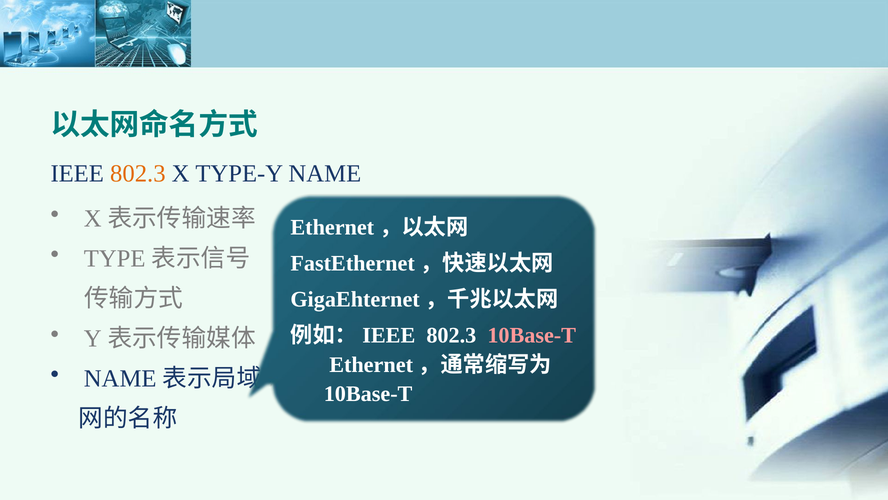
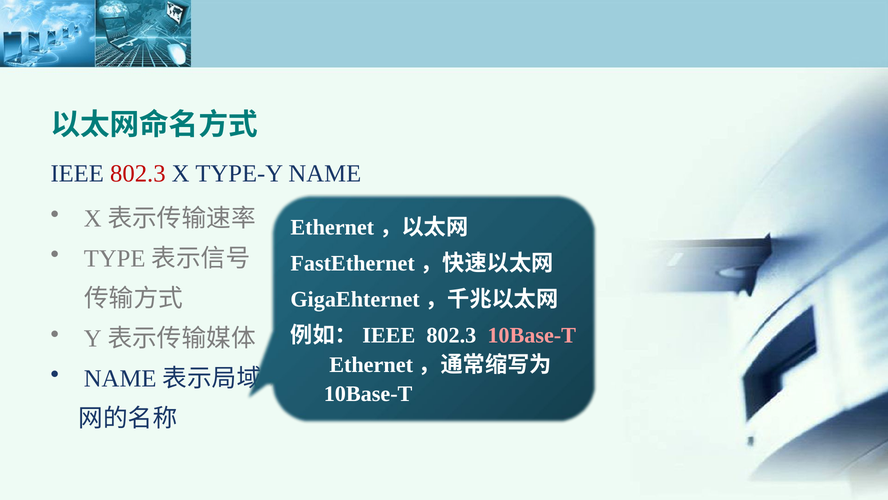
802.3 colour: orange -> red (138, 173)
